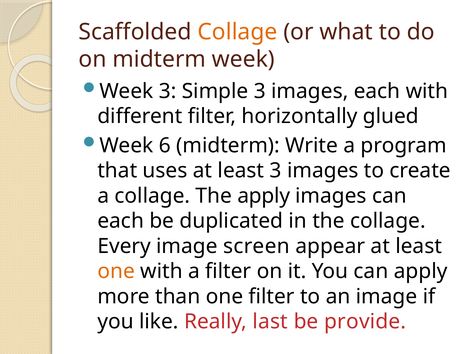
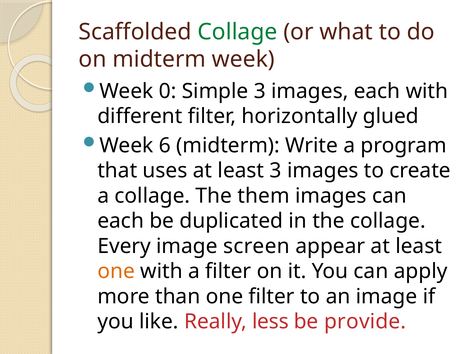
Collage colour: orange -> green (237, 32)
Week 3: 3 -> 0 (168, 91)
The apply: apply -> them (264, 195)
last: last -> less (270, 321)
